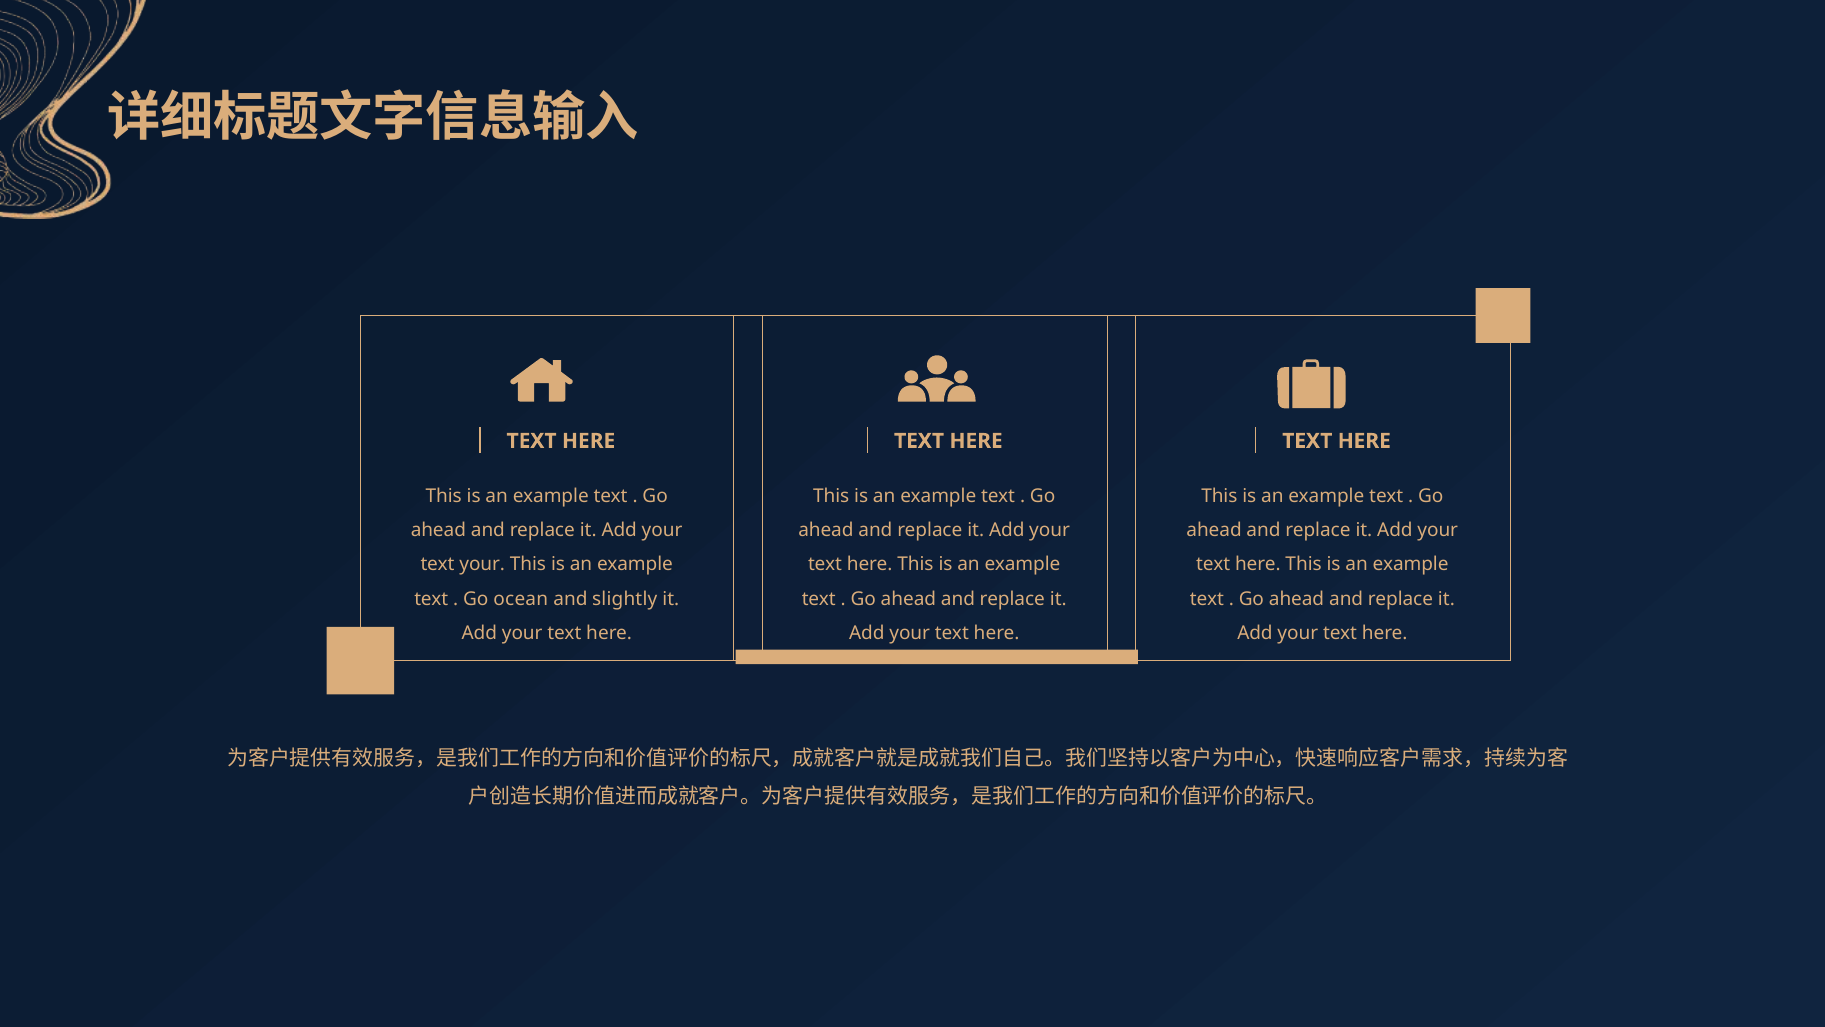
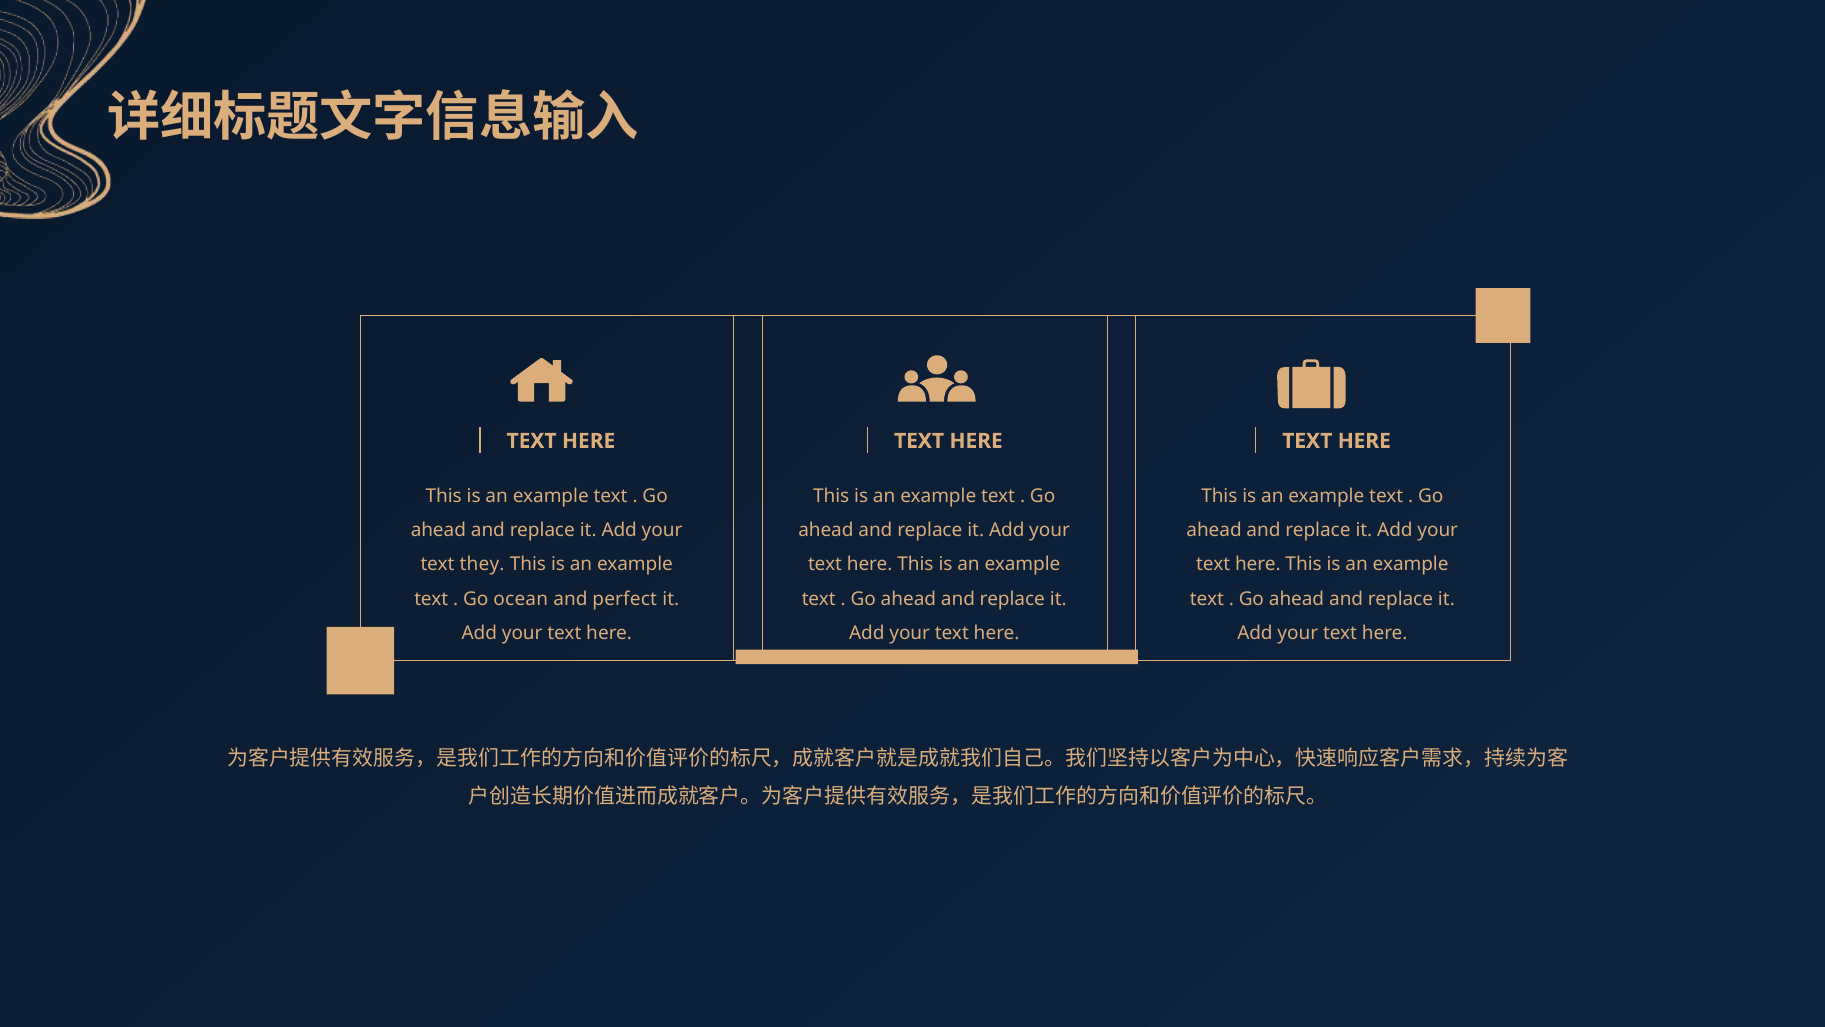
text your: your -> they (482, 564)
slightly: slightly -> perfect (625, 599)
